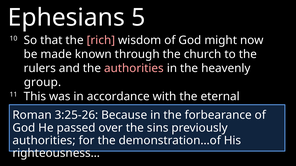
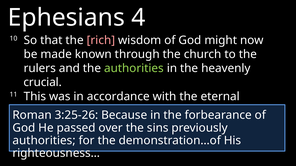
5: 5 -> 4 (138, 18)
authorities colour: pink -> light green (134, 69)
group: group -> crucial (43, 83)
